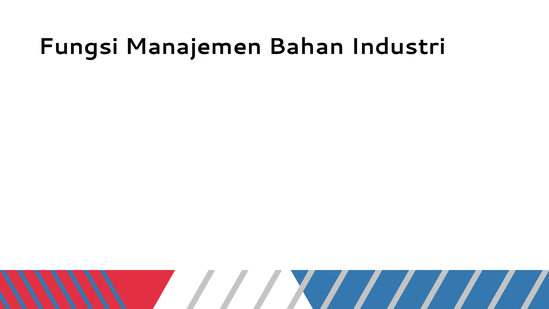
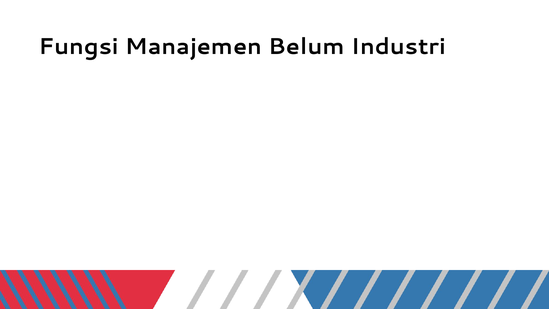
Bahan: Bahan -> Belum (306, 46)
